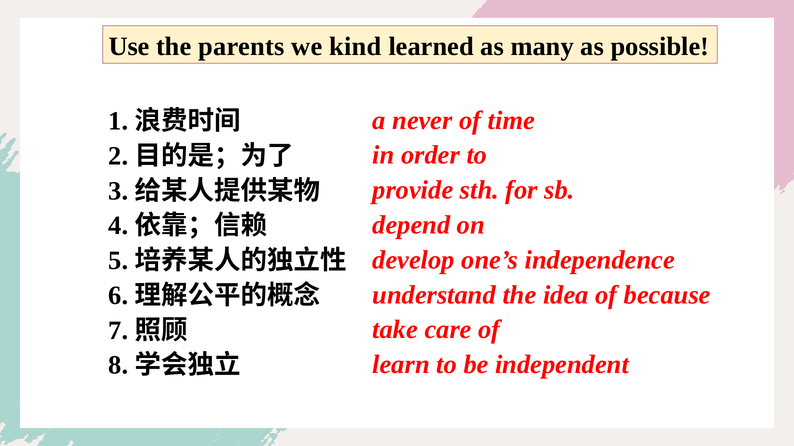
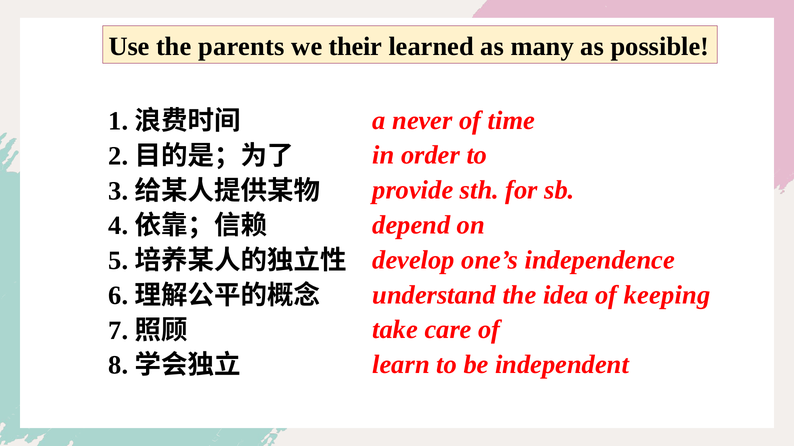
kind: kind -> their (356, 46)
because: because -> keeping (667, 295)
